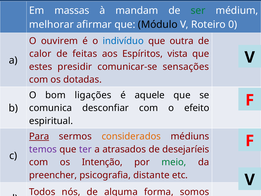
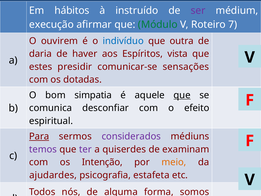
massas: massas -> hábitos (72, 11)
mandam: mandam -> instruído (137, 11)
ser colour: green -> purple (198, 11)
melhorar: melhorar -> execução (51, 24)
Módulo colour: black -> green (158, 24)
0: 0 -> 7 (233, 24)
calor: calor -> daria (40, 54)
feitas: feitas -> haver (85, 54)
ligações: ligações -> simpatia (93, 95)
que underline: none -> present (182, 95)
considerados colour: orange -> purple (131, 136)
atrasados: atrasados -> quiserdes (124, 149)
desejaríeis: desejaríeis -> examinam (186, 149)
meio colour: green -> orange (174, 162)
preencher: preencher -> ajudardes (53, 175)
distante: distante -> estafeta (151, 175)
